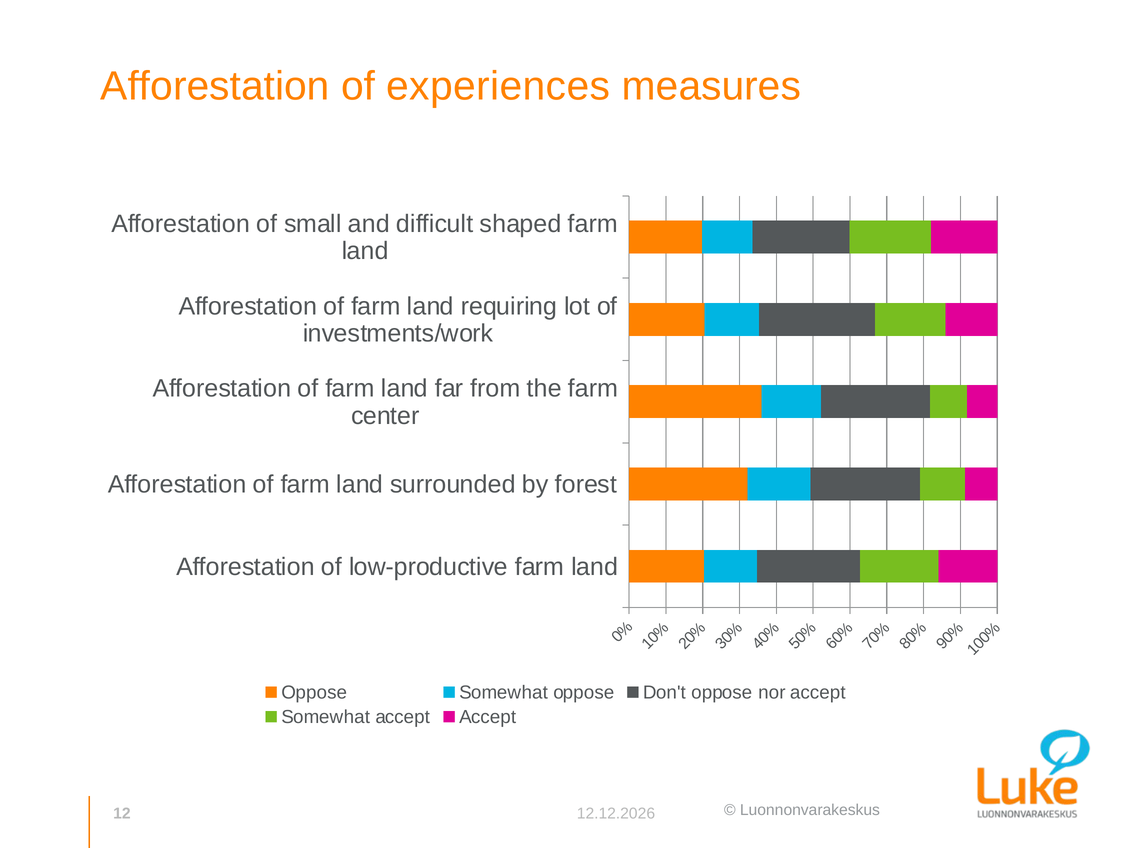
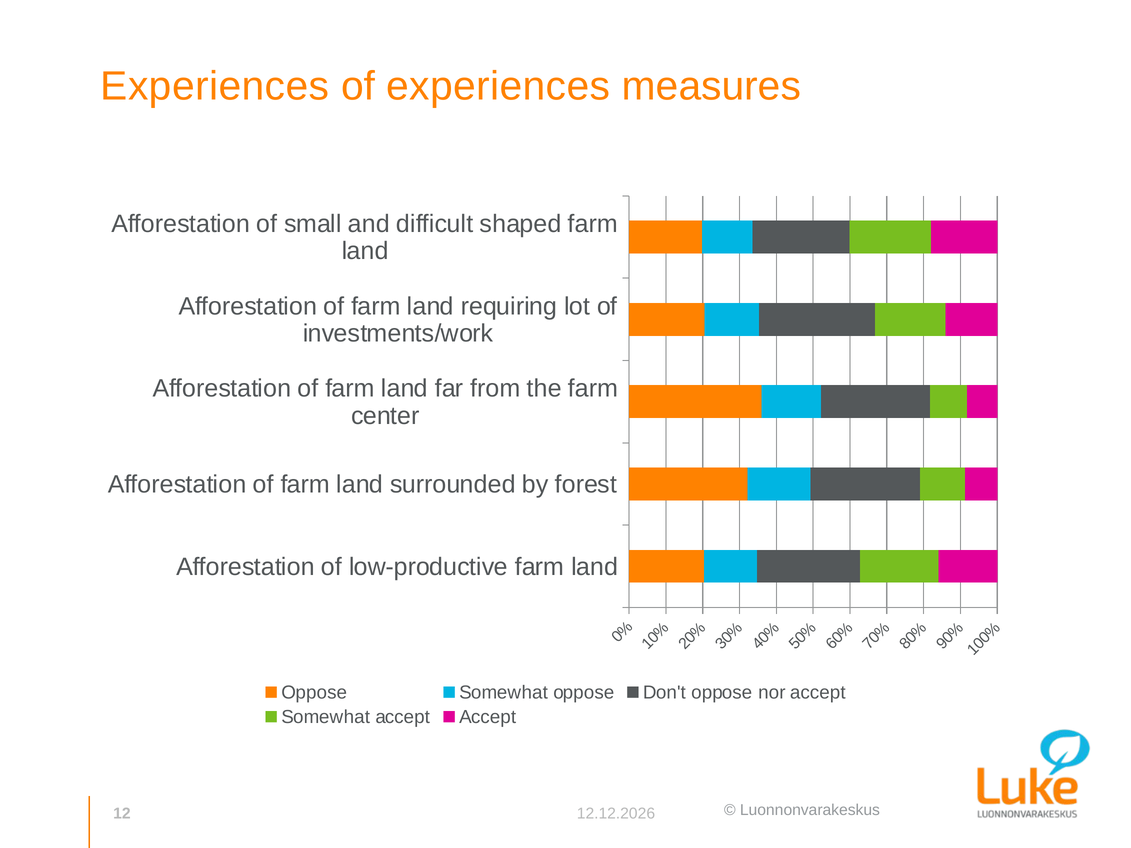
Afforestation: Afforestation -> Experiences (215, 86)
